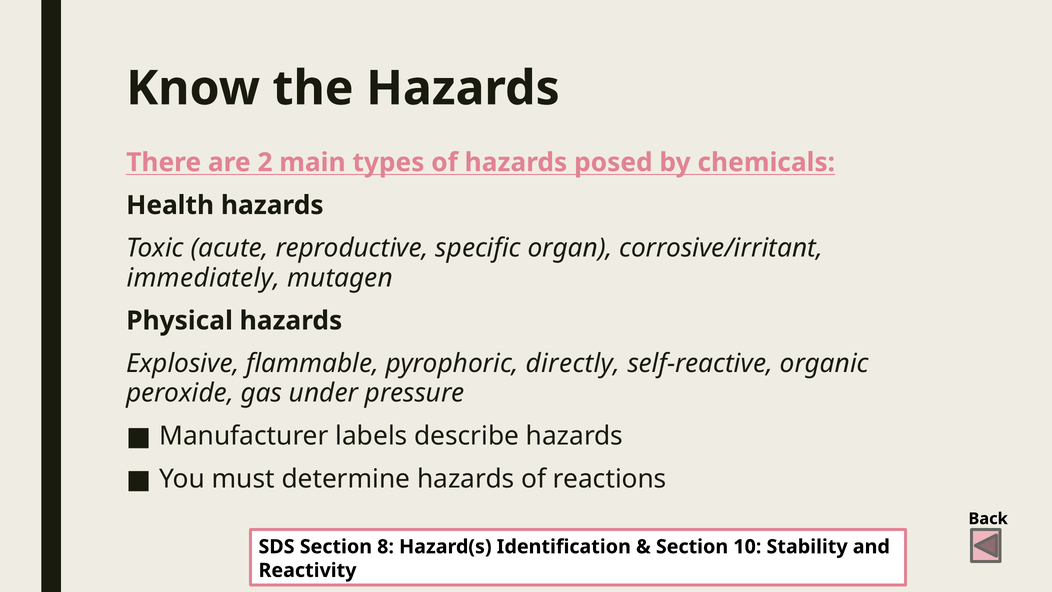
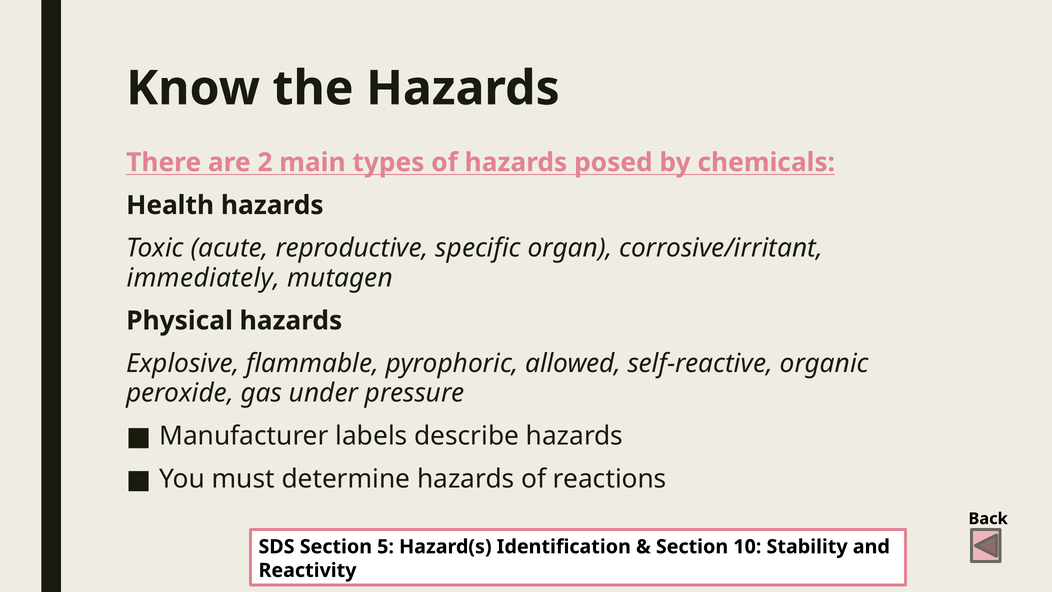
directly: directly -> allowed (573, 363)
8: 8 -> 5 (386, 547)
